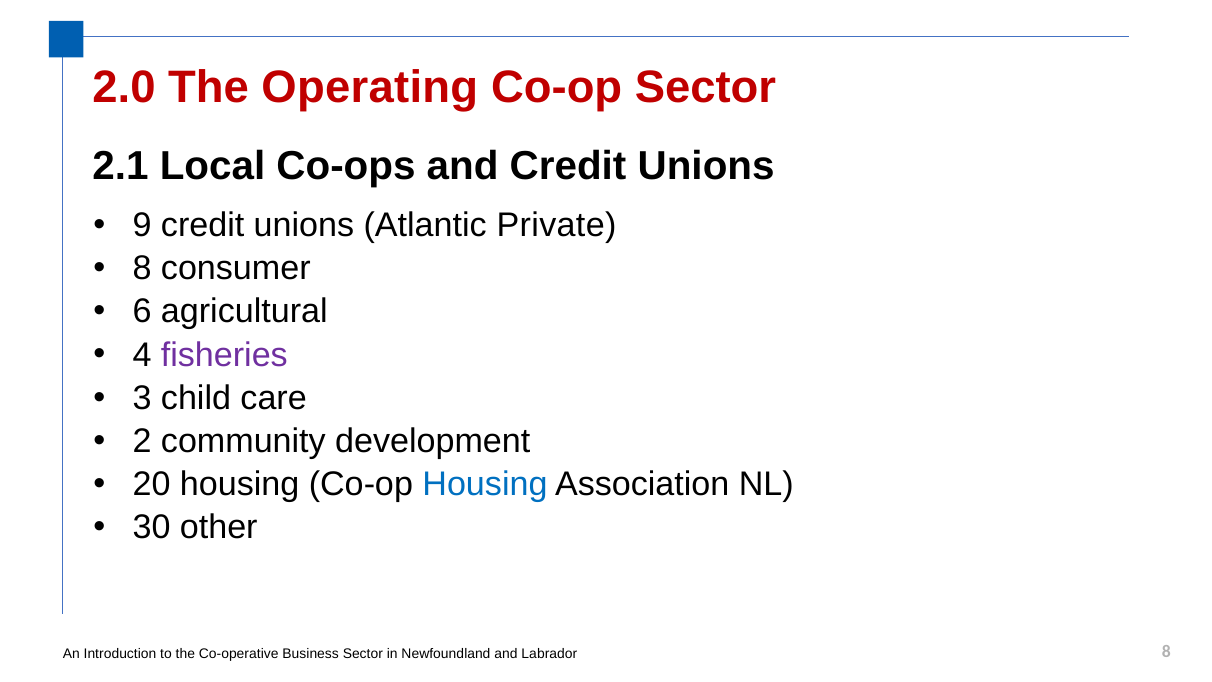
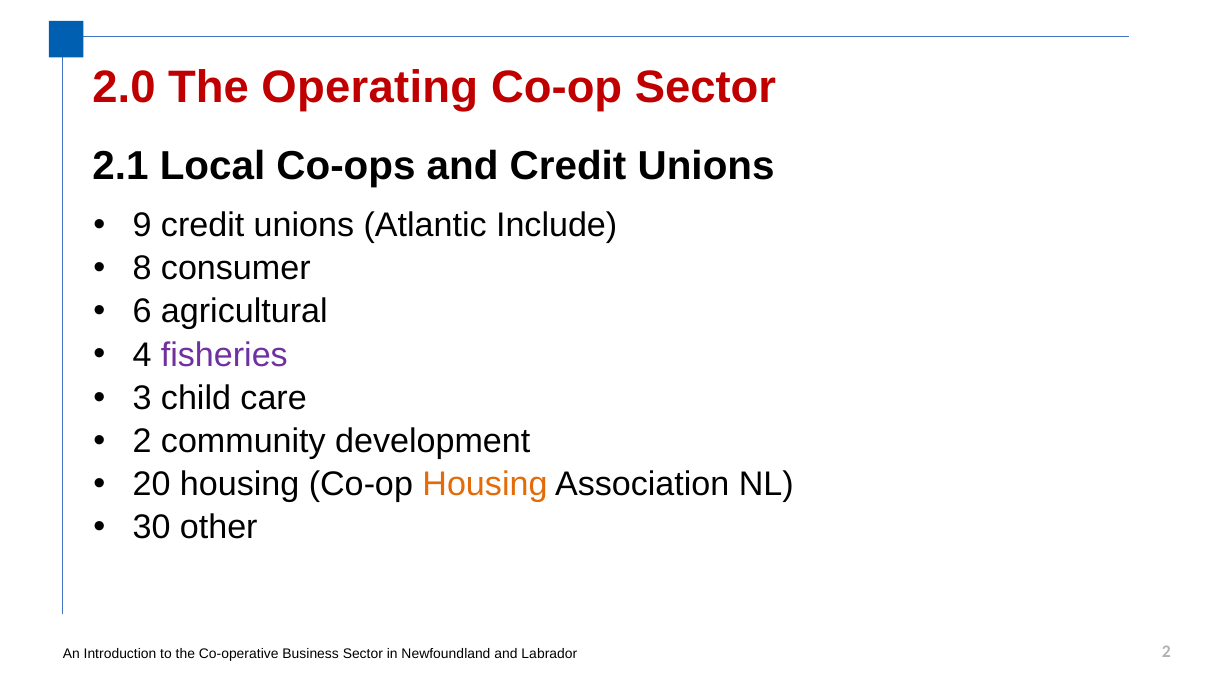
Private: Private -> Include (557, 225)
Housing colour: blue -> orange (485, 484)
8: 8 -> 2 (1166, 651)
